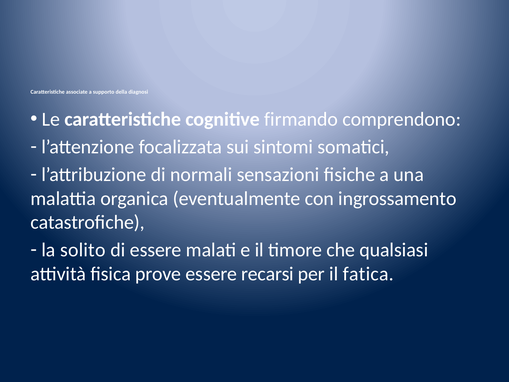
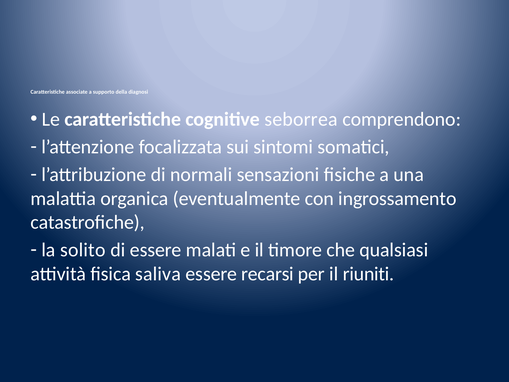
firmando: firmando -> seborrea (301, 119)
prove: prove -> saliva (158, 274)
fatica: fatica -> riuniti (369, 274)
